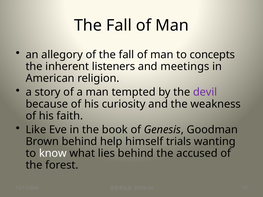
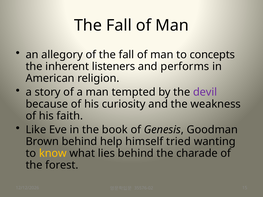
meetings: meetings -> performs (185, 67)
trials: trials -> tried (178, 142)
know colour: white -> yellow (53, 154)
accused: accused -> charade (197, 154)
